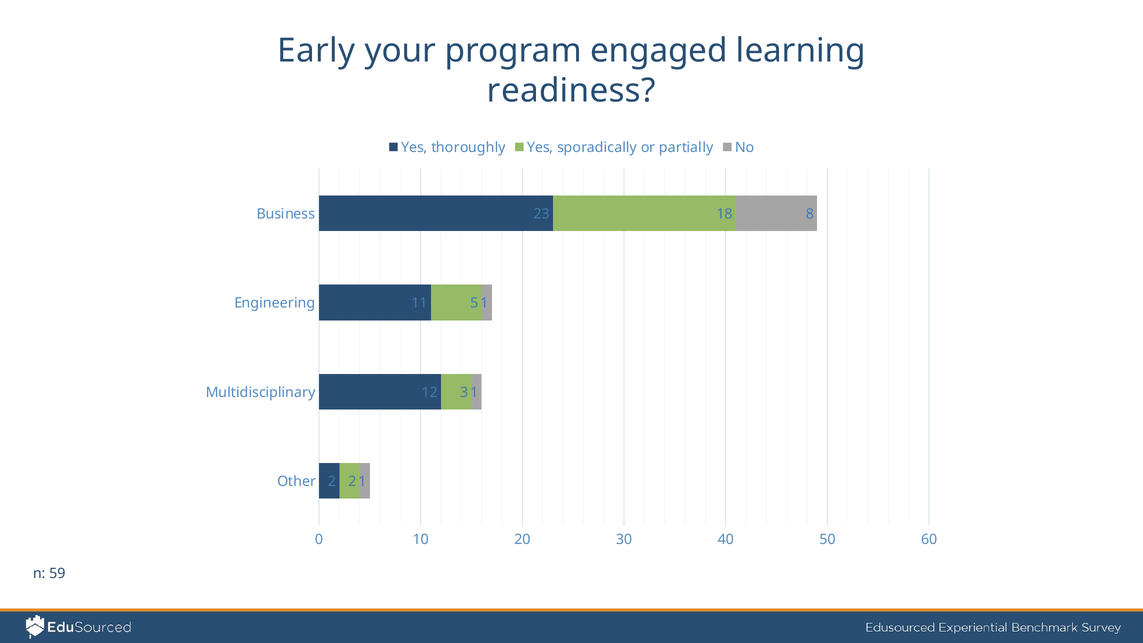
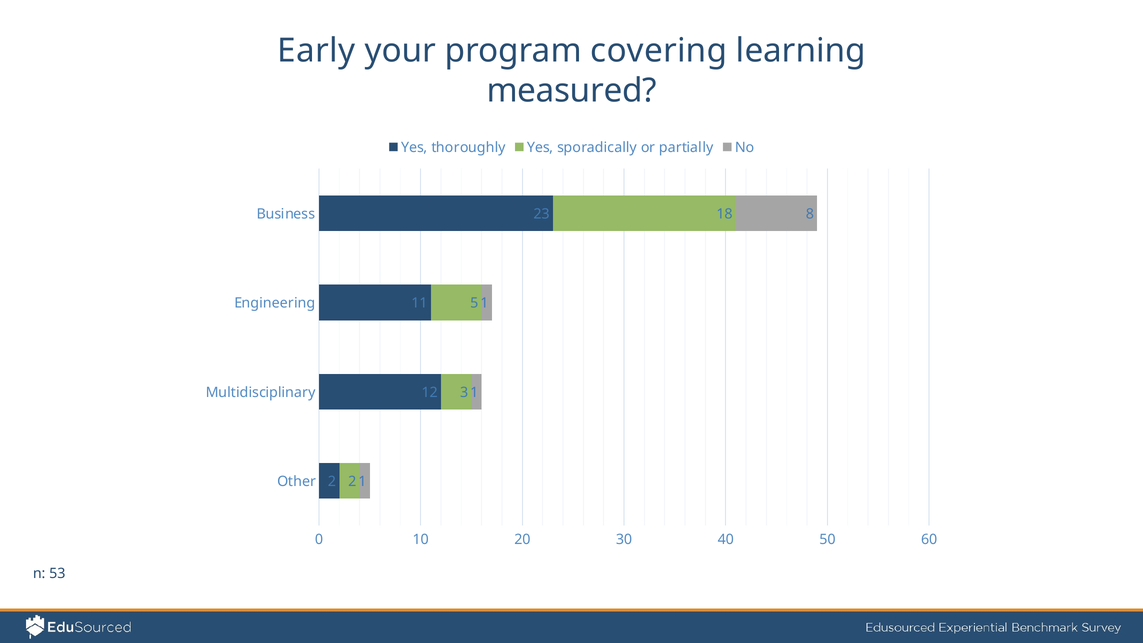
engaged: engaged -> covering (659, 51)
readiness: readiness -> measured (572, 91)
59: 59 -> 53 (57, 574)
